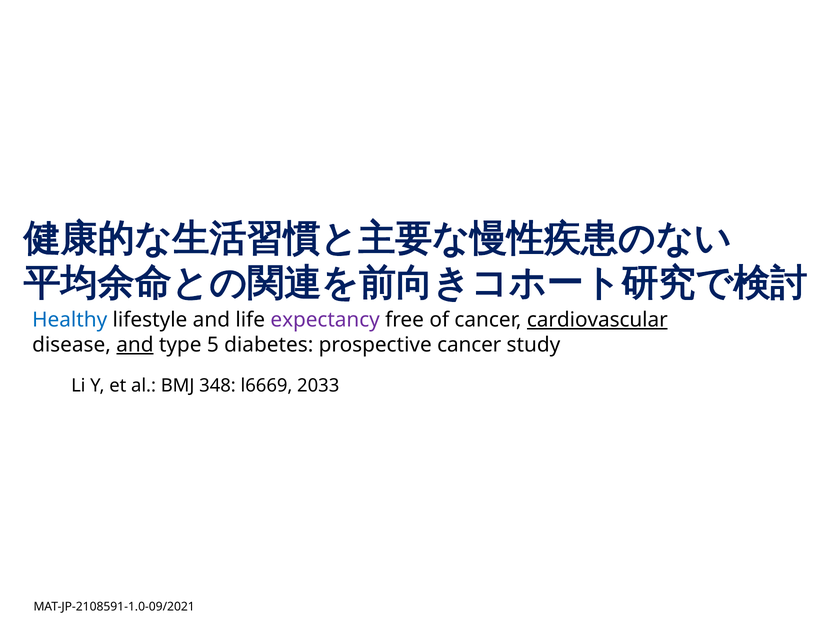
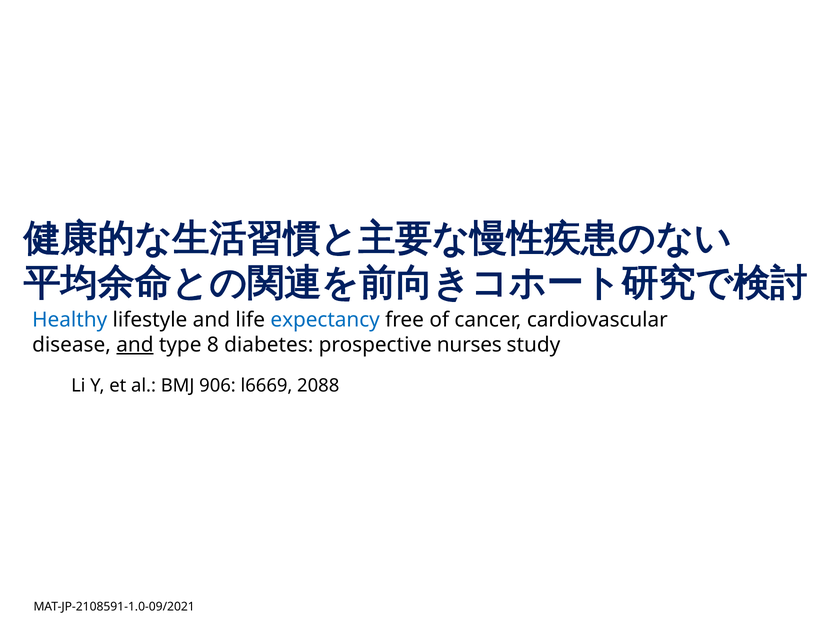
expectancy colour: purple -> blue (325, 320)
cardiovascular underline: present -> none (597, 320)
5: 5 -> 8 (213, 345)
prospective cancer: cancer -> nurses (469, 345)
348: 348 -> 906 (218, 386)
2033: 2033 -> 2088 (318, 386)
